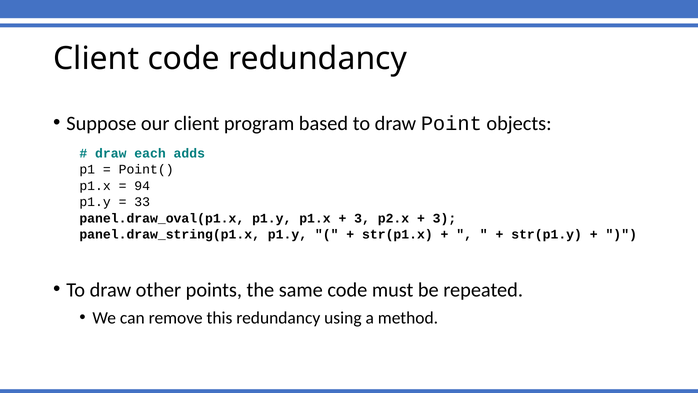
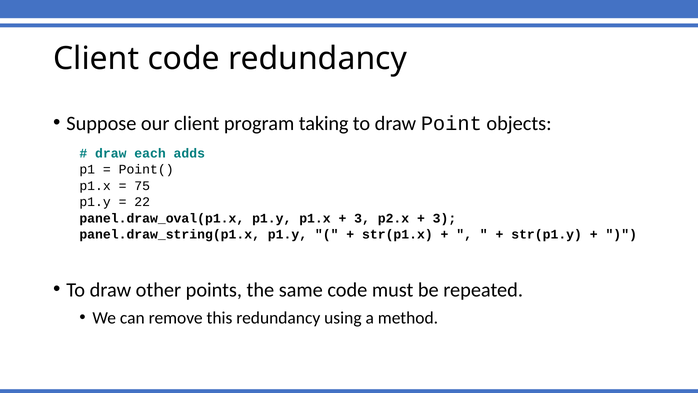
based: based -> taking (324, 123)
94: 94 -> 75 (142, 186)
33: 33 -> 22 (142, 202)
